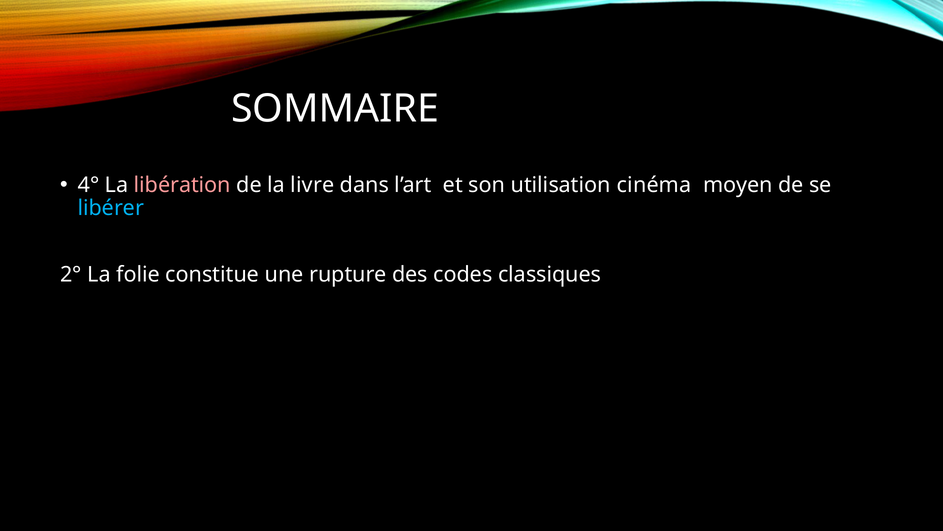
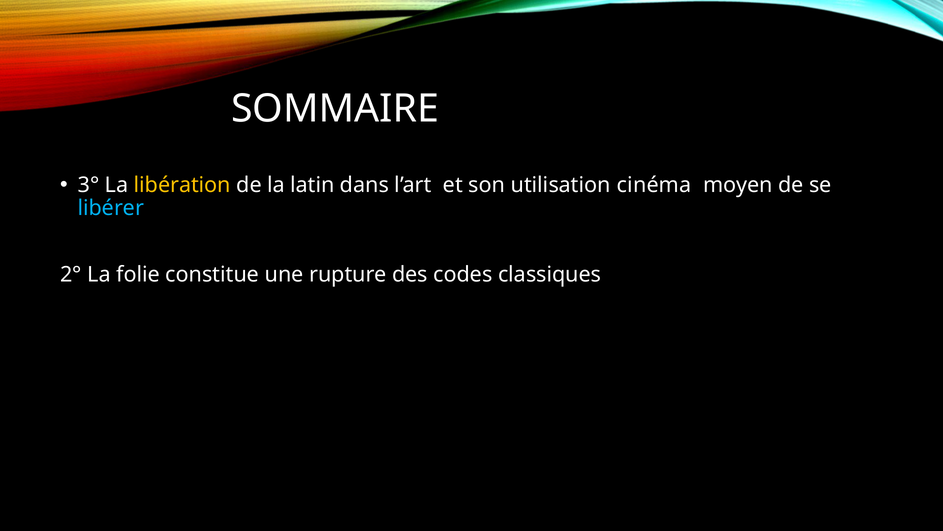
4°: 4° -> 3° (89, 185)
libération colour: pink -> yellow (182, 185)
livre: livre -> latin (312, 185)
